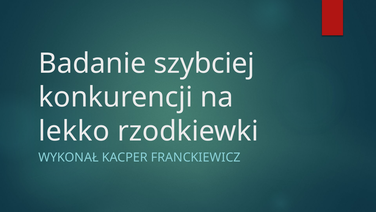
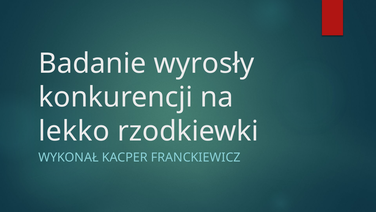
szybciej: szybciej -> wyrosły (204, 63)
